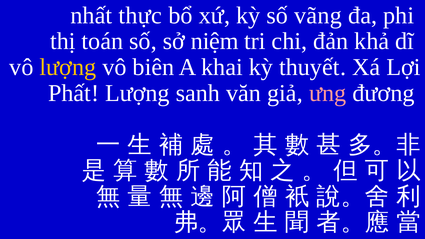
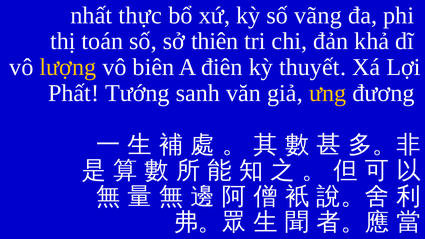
niệm: niệm -> thiên (215, 41)
khai: khai -> điên (222, 67)
Phất Lượng: Lượng -> Tướng (137, 93)
ưng colour: pink -> yellow (328, 93)
